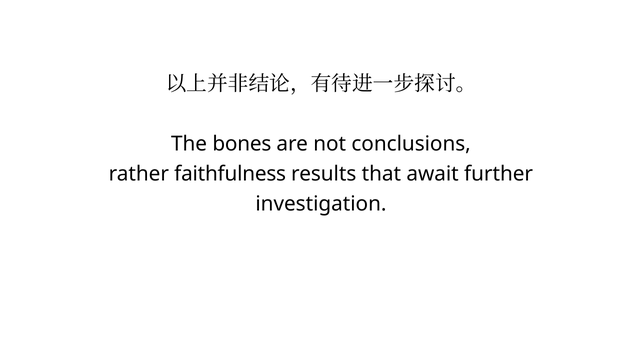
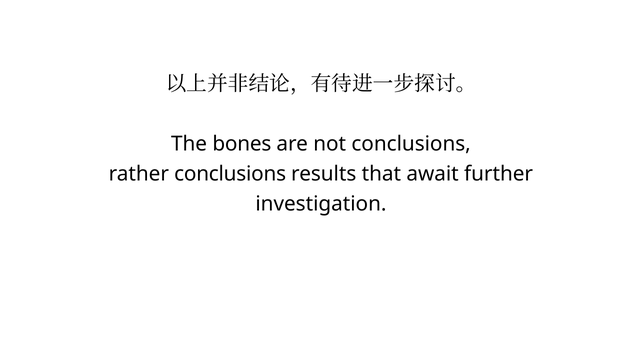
rather faithfulness: faithfulness -> conclusions (230, 174)
